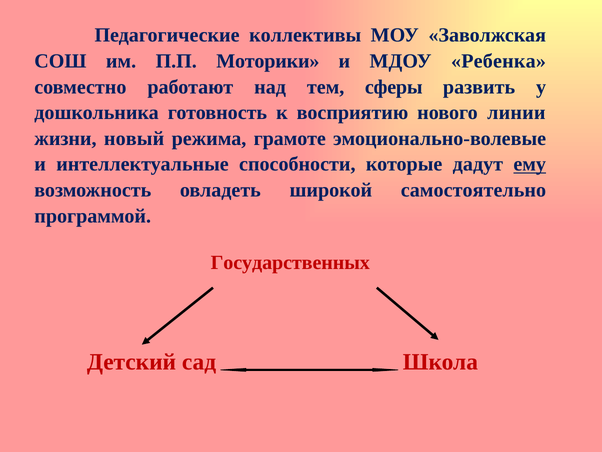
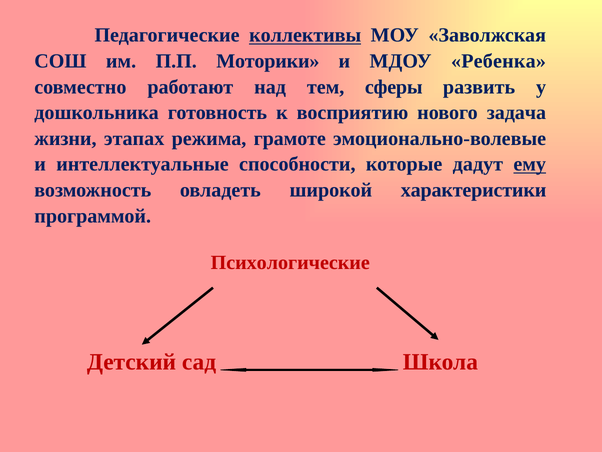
коллективы underline: none -> present (305, 35)
линии: линии -> задача (516, 113)
новый: новый -> этапах (134, 138)
самостоятельно: самостоятельно -> характеристики (474, 190)
Государственных: Государственных -> Психологические (290, 262)
